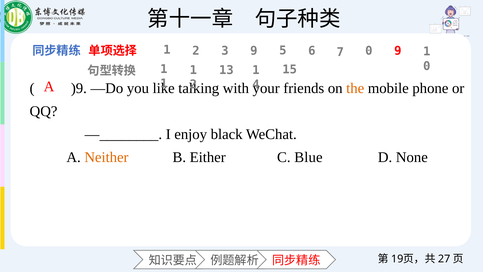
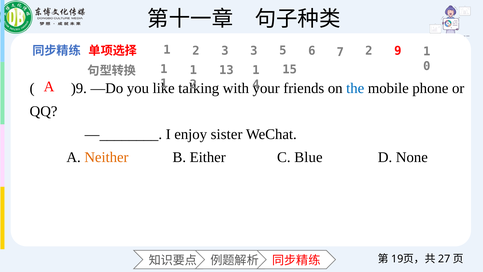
2 9: 9 -> 3 (254, 51)
7 0: 0 -> 2 (369, 51)
the colour: orange -> blue (355, 88)
black: black -> sister (227, 134)
